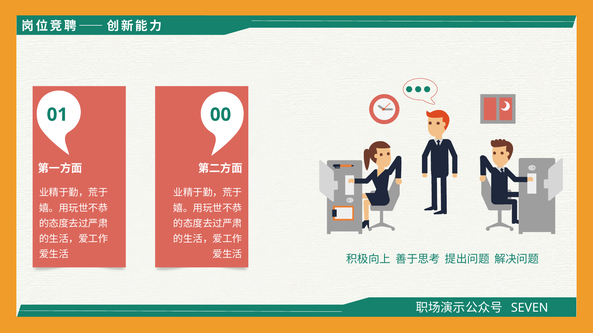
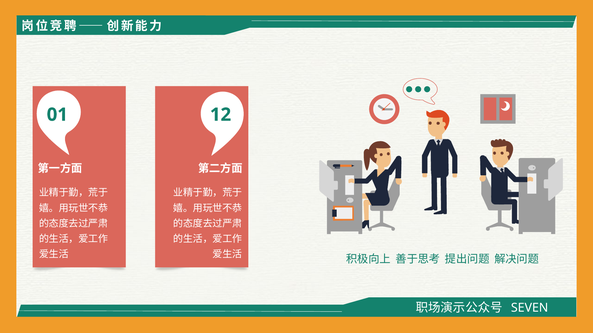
00: 00 -> 12 (221, 115)
